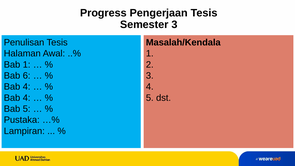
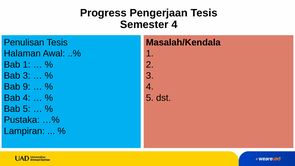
Semester 3: 3 -> 4 (174, 25)
Bab 6: 6 -> 3 (27, 76)
4: 4 -> 9 (27, 87)
